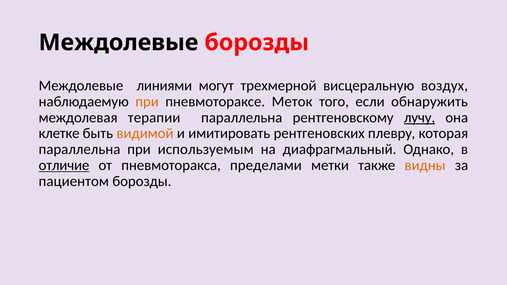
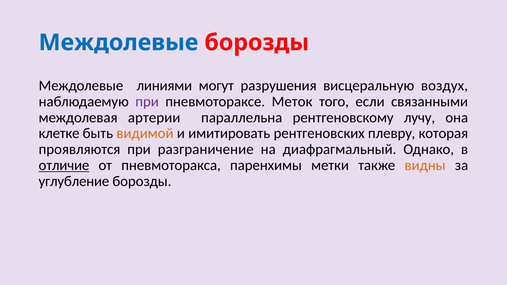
Междолевые colour: black -> blue (118, 43)
трехмерной: трехмерной -> разрушения (279, 86)
при colour: orange -> purple (147, 102)
обнаружить: обнаружить -> связанными (430, 102)
терапии: терапии -> артерии (154, 118)
лучу underline: present -> none (420, 118)
параллельна: параллельна -> проявляются (79, 149)
используемым: используемым -> разграничение (206, 149)
пределами: пределами -> паренхимы (266, 165)
пациентом: пациентом -> углубление (74, 181)
